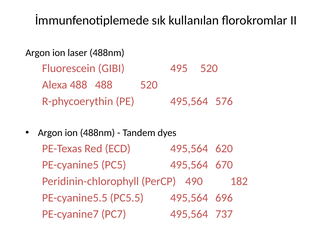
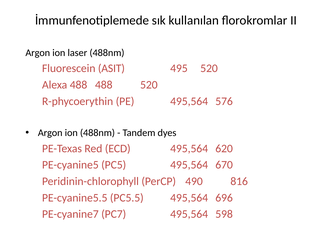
GIBI: GIBI -> ASIT (111, 68)
182: 182 -> 816 (239, 181)
737: 737 -> 598 (224, 214)
